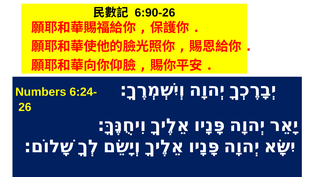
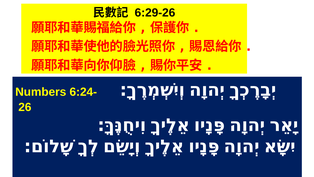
6:90-26: 6:90-26 -> 6:29-26 (155, 13)
